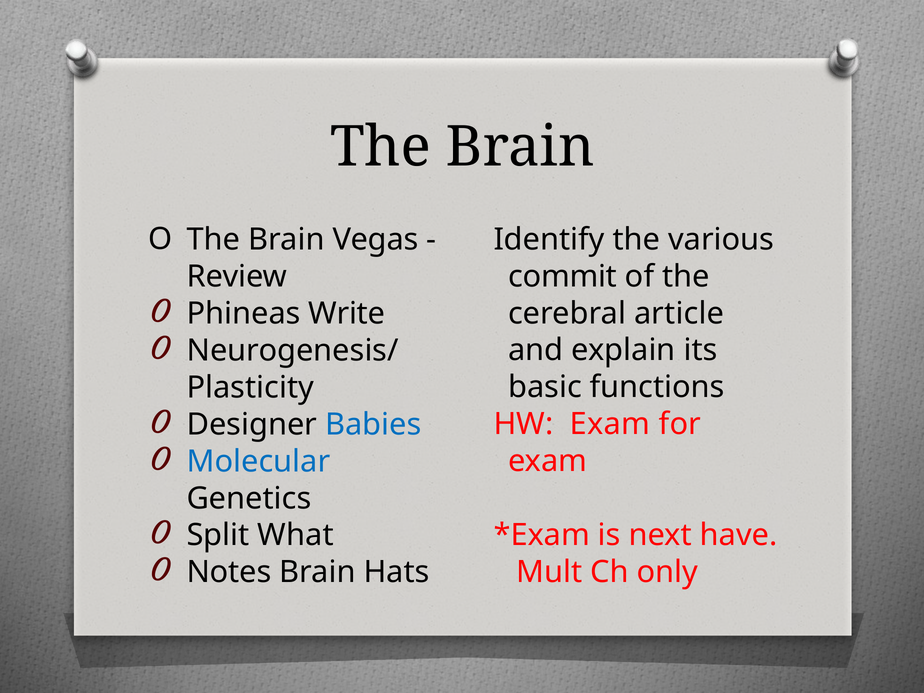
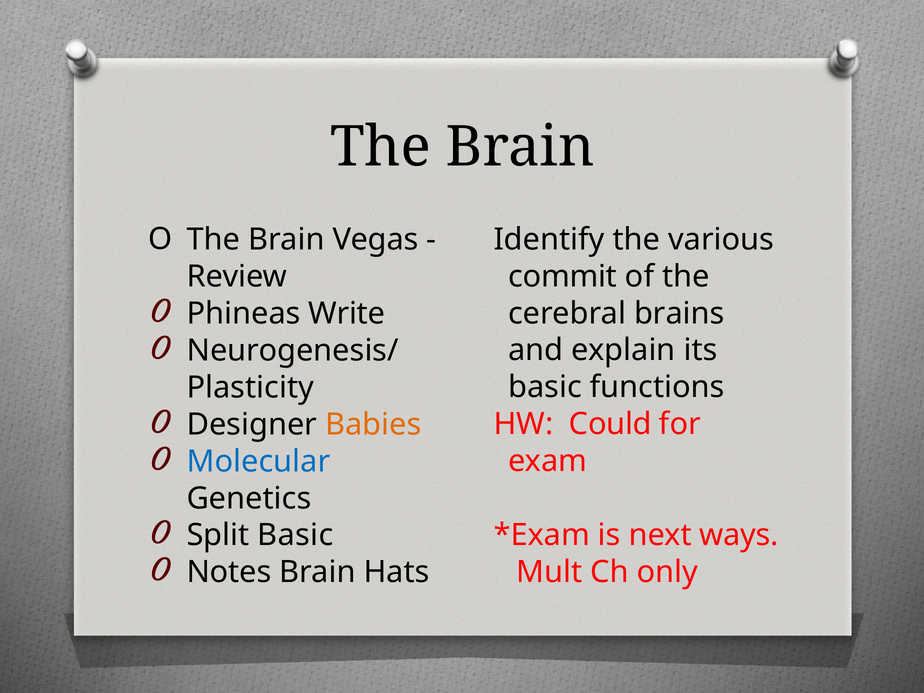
article: article -> brains (679, 313)
Babies colour: blue -> orange (373, 424)
HW Exam: Exam -> Could (610, 424)
Split What: What -> Basic (295, 535)
have: have -> ways (739, 535)
